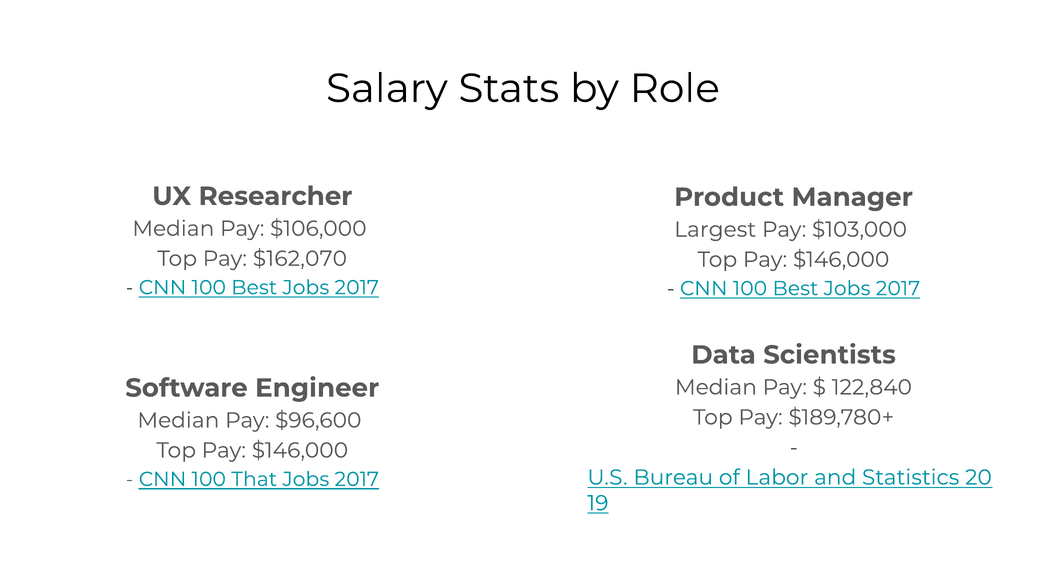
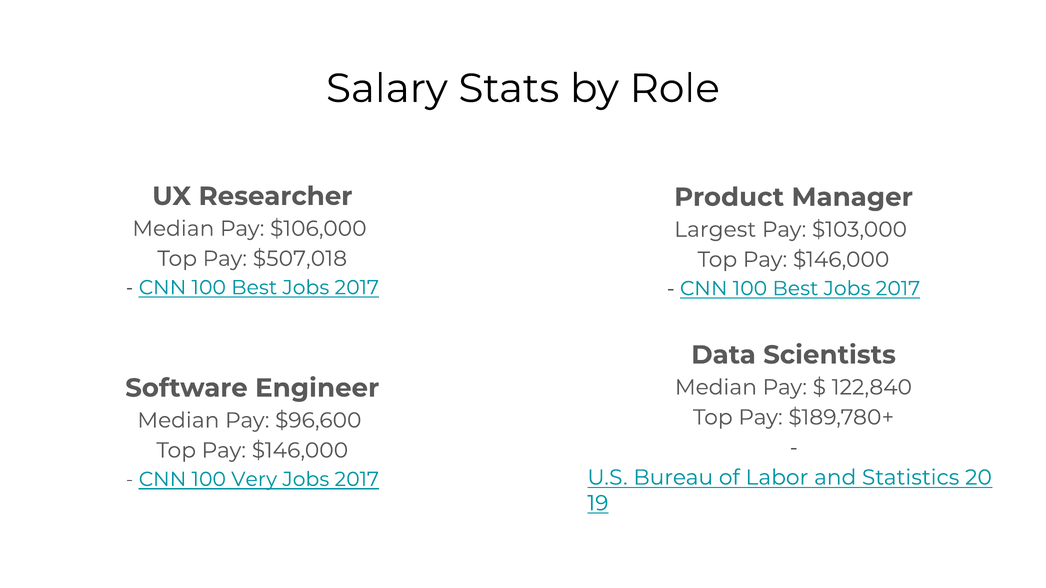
$162,070: $162,070 -> $507,018 (300, 259)
That: That -> Very (254, 480)
